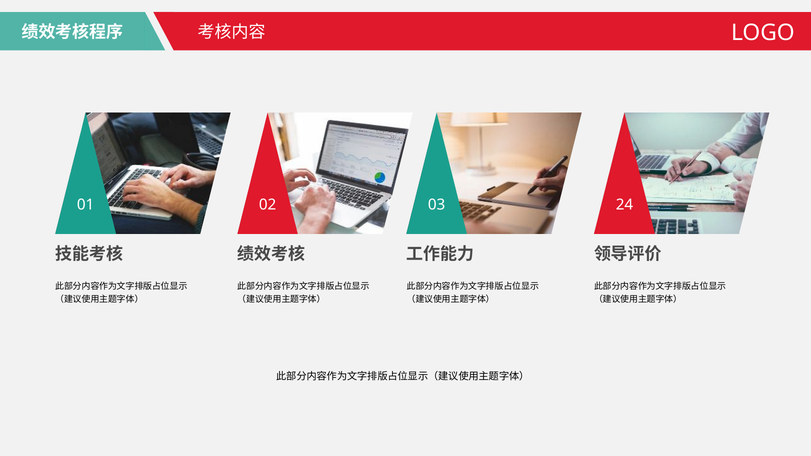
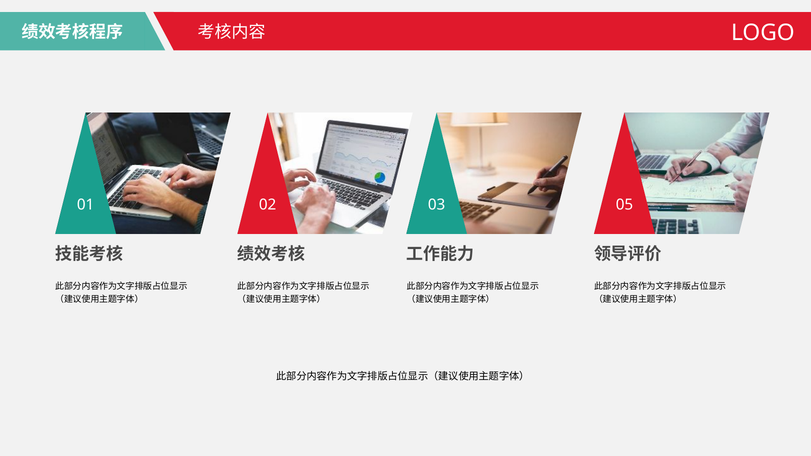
24: 24 -> 05 (624, 205)
